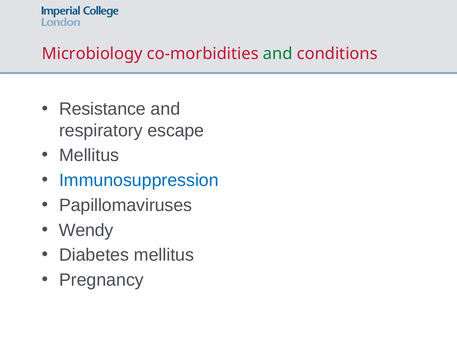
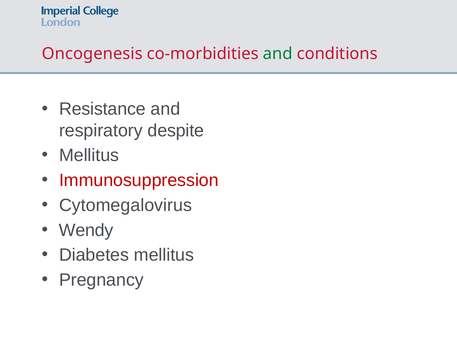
Microbiology: Microbiology -> Oncogenesis (92, 54)
escape: escape -> despite (176, 130)
Immunosuppression colour: blue -> red (139, 180)
Papillomaviruses: Papillomaviruses -> Cytomegalovirus (126, 205)
